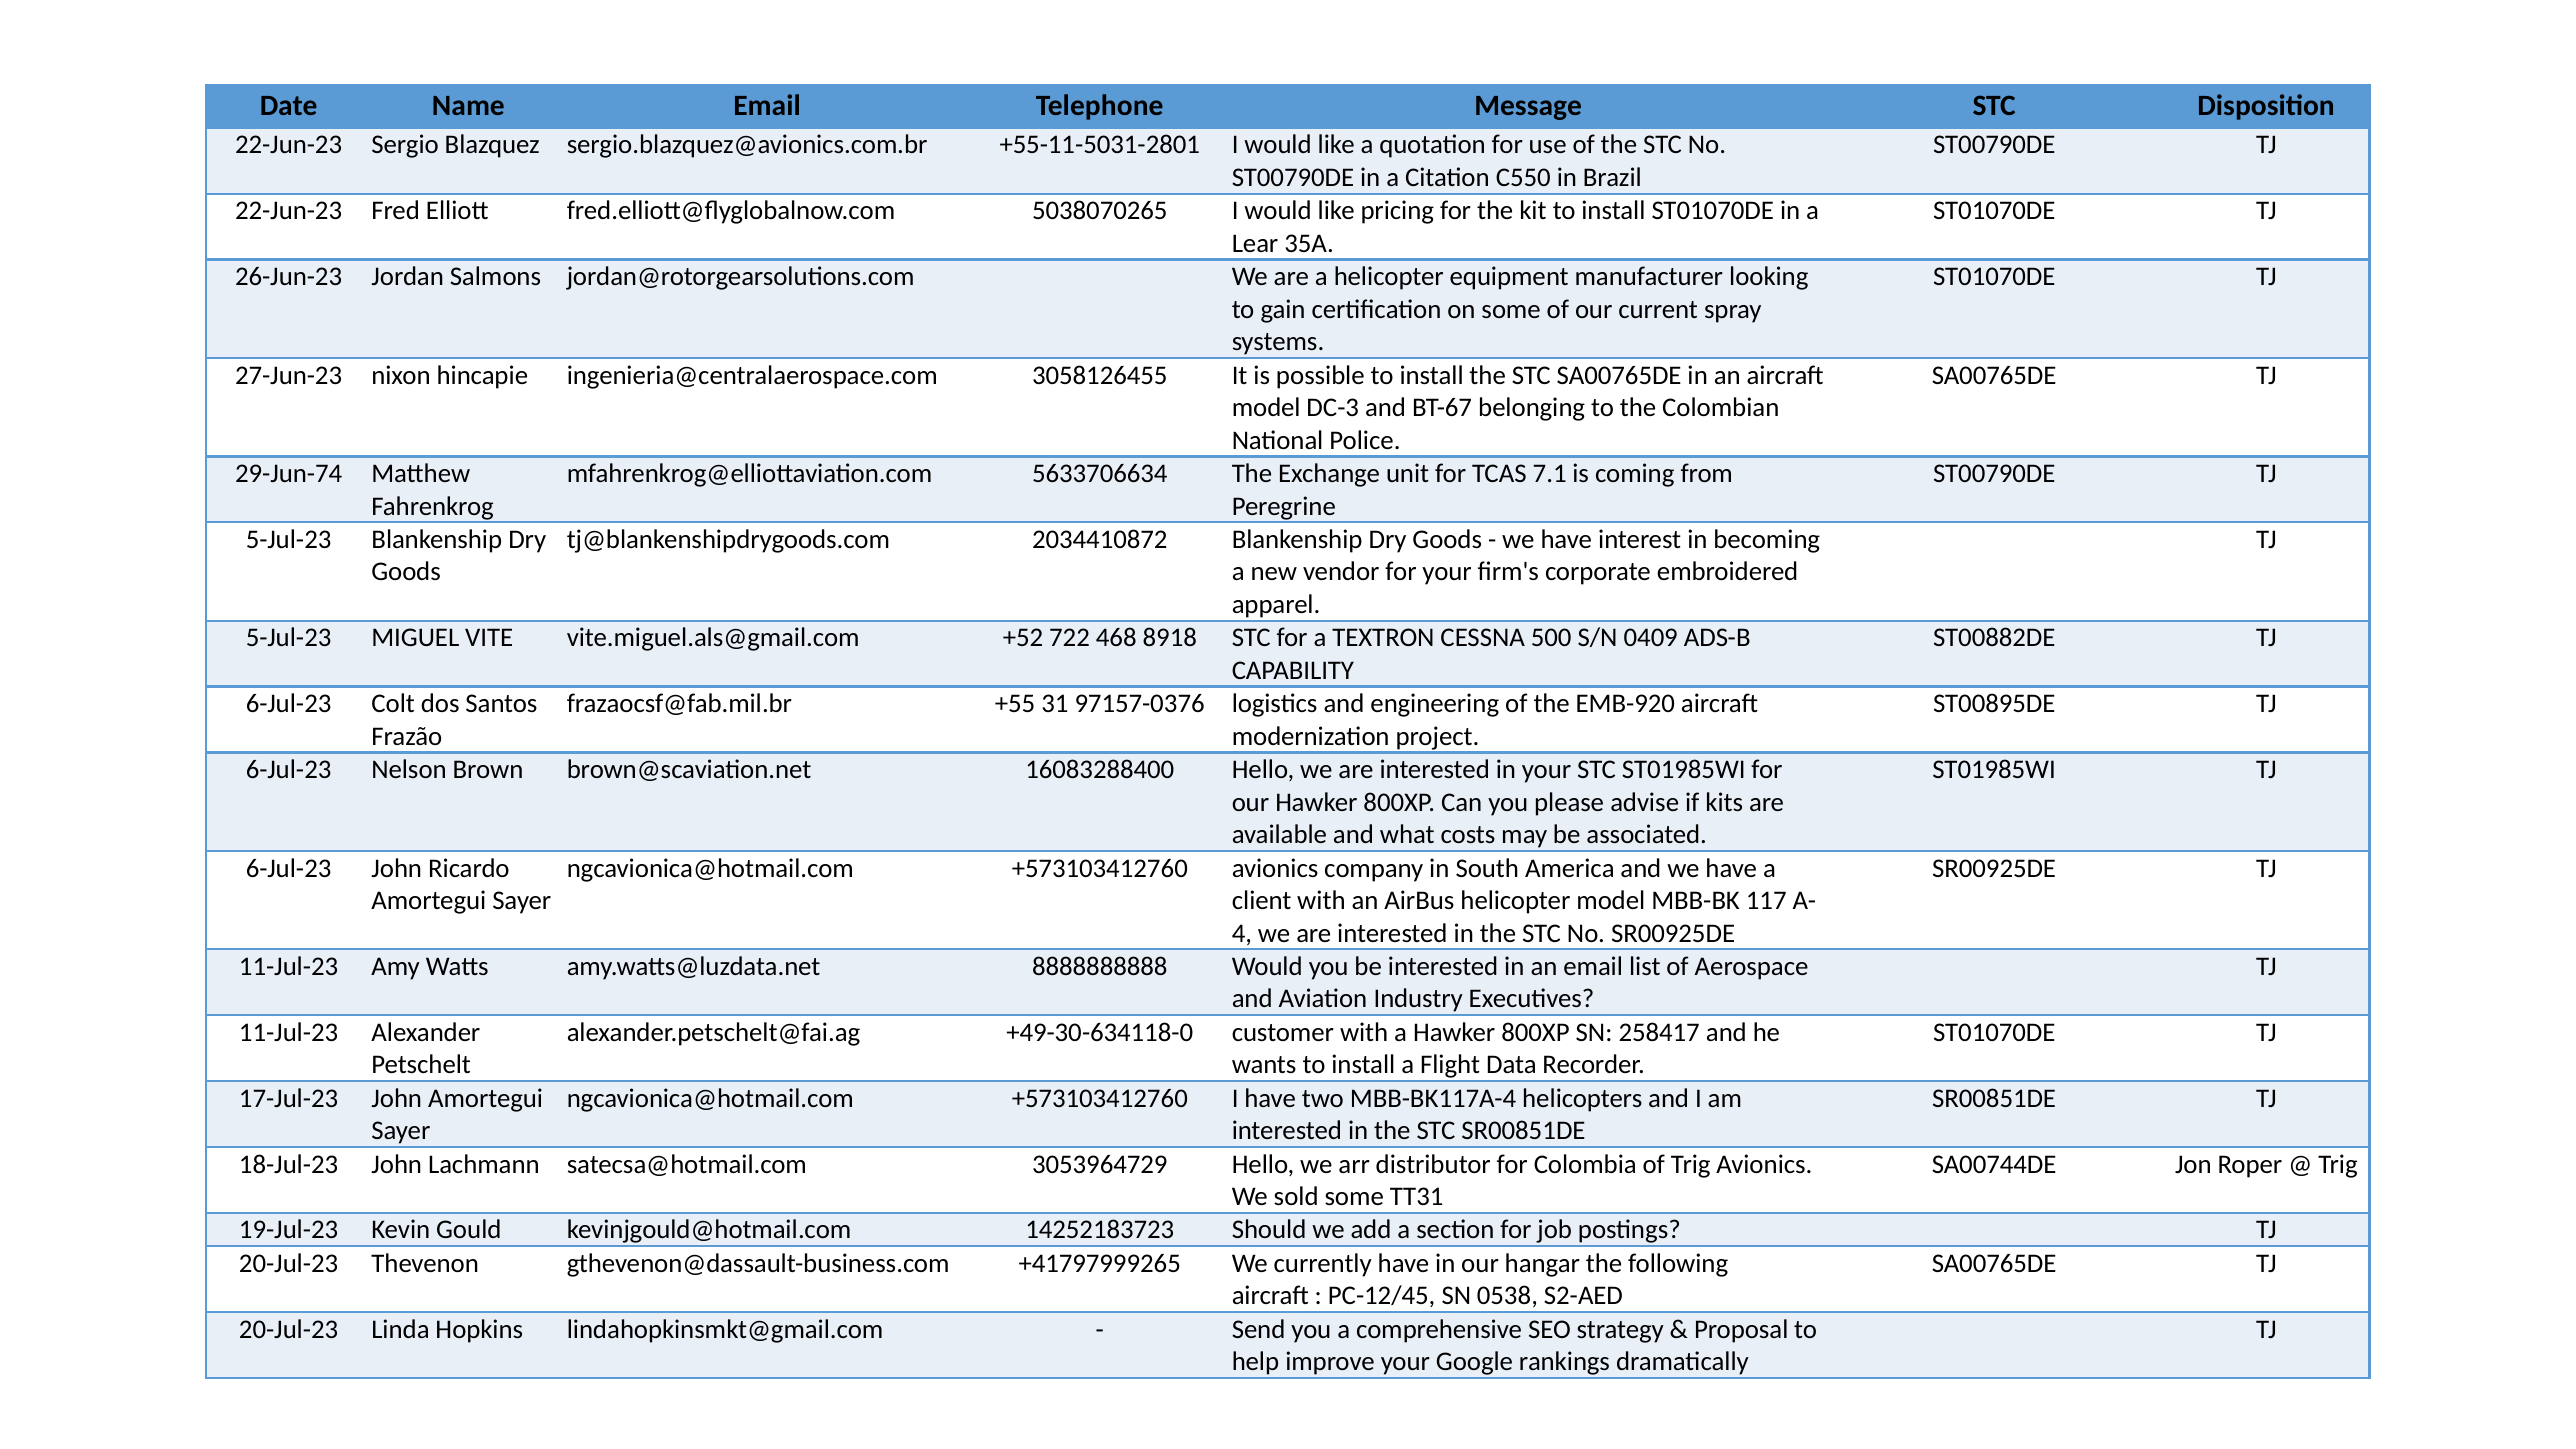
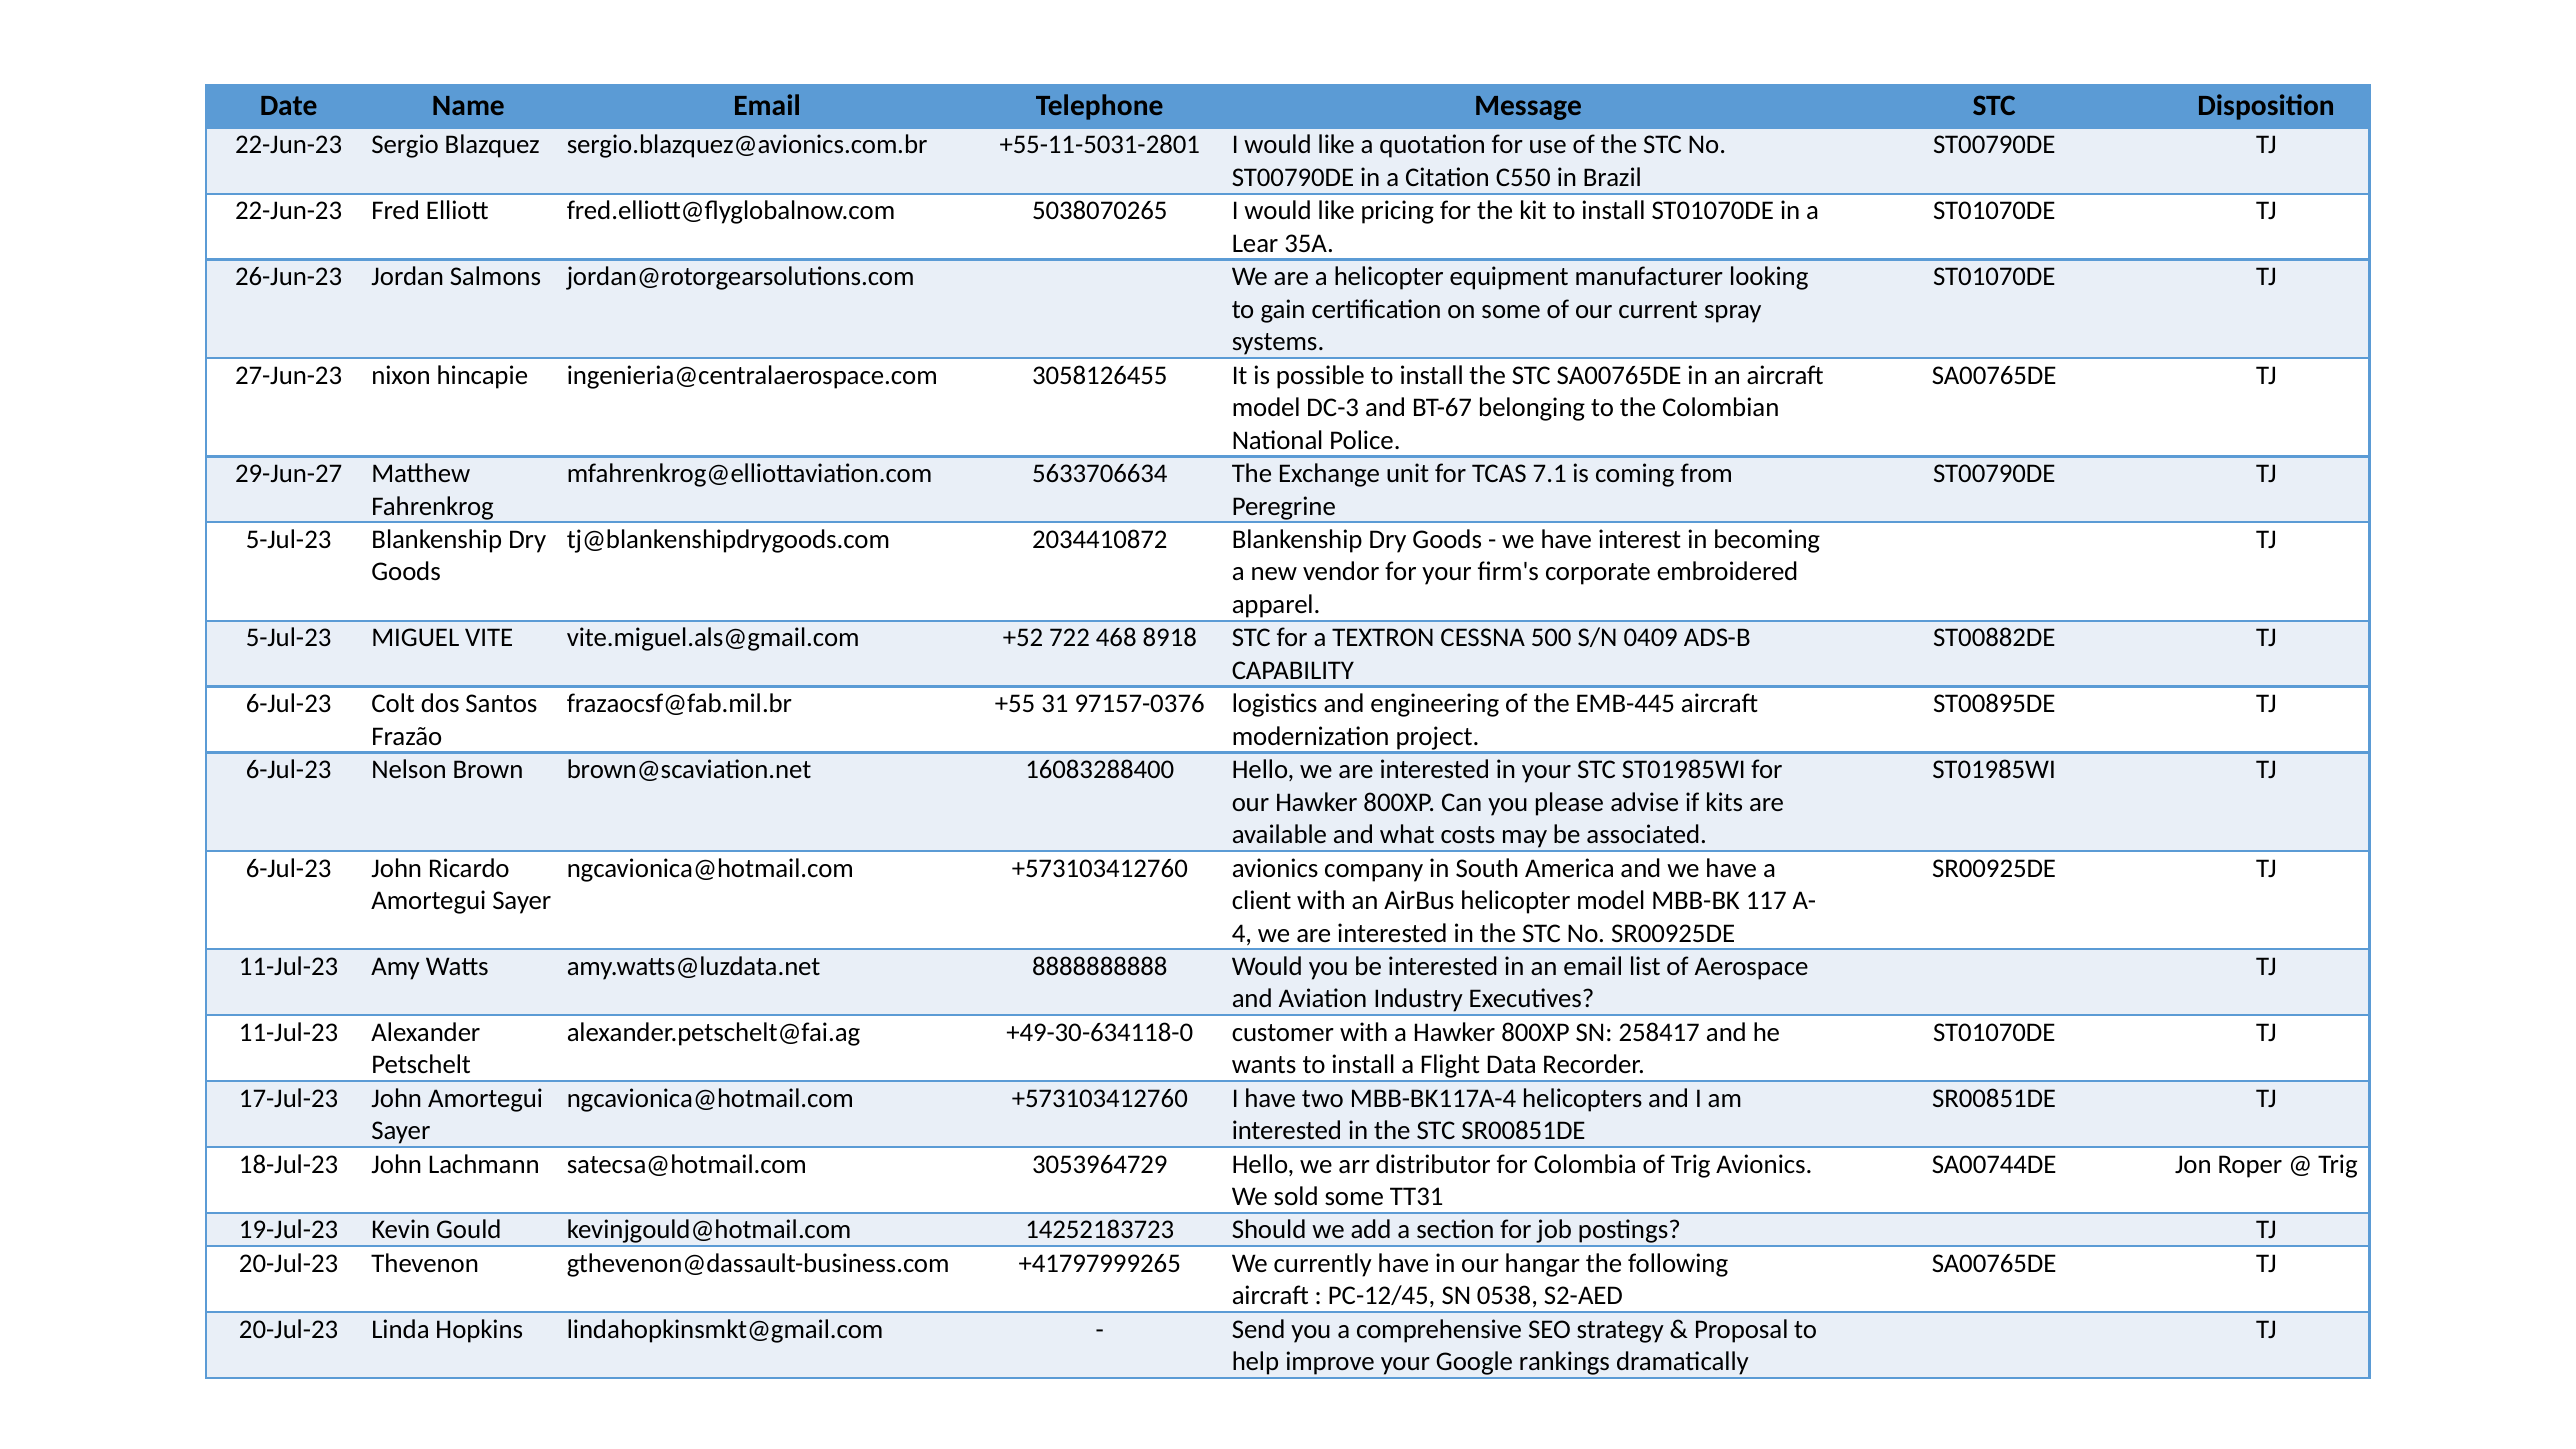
29-Jun-74: 29-Jun-74 -> 29-Jun-27 (289, 474)
EMB-920: EMB-920 -> EMB-445 (1625, 704)
